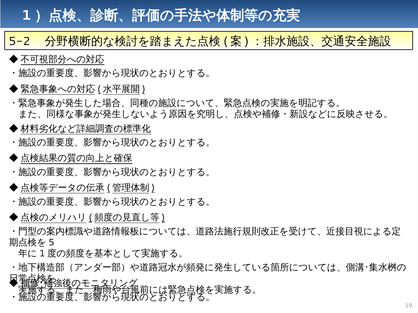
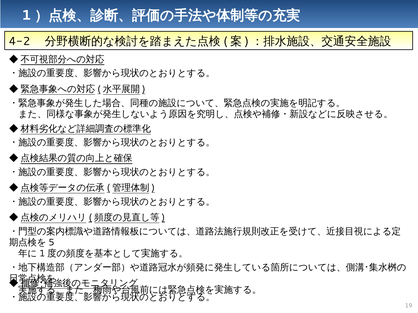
5-2: 5-2 -> 4-2 (19, 41)
